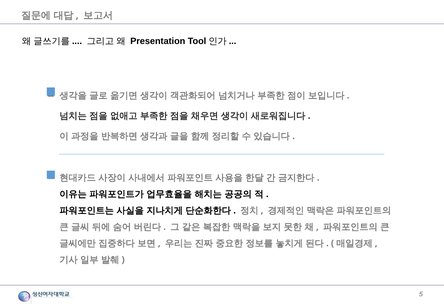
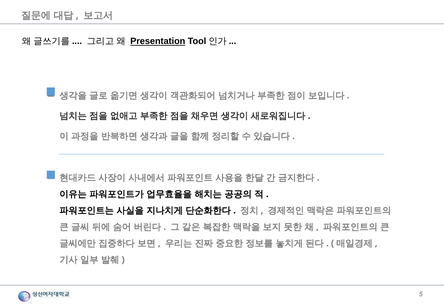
Presentation underline: none -> present (158, 41)
